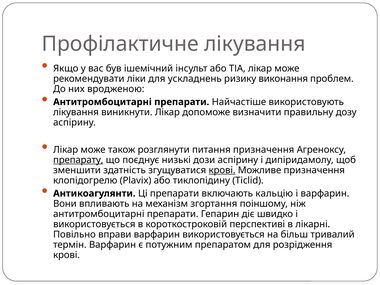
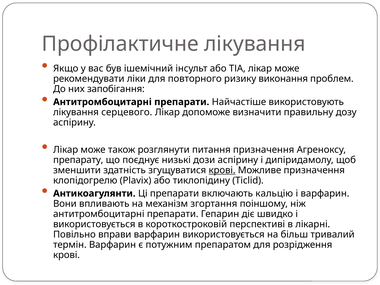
ускладнень: ускладнень -> повторного (195, 79)
вродженою: вродженою -> запобігання (116, 89)
виникнути: виникнути -> серцевого (127, 112)
препарату underline: present -> none (78, 160)
